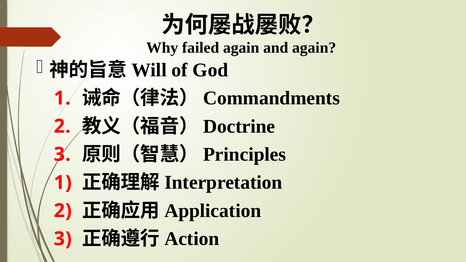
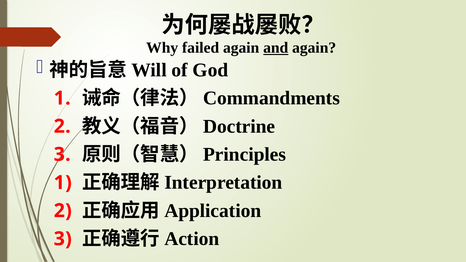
and underline: none -> present (276, 48)
